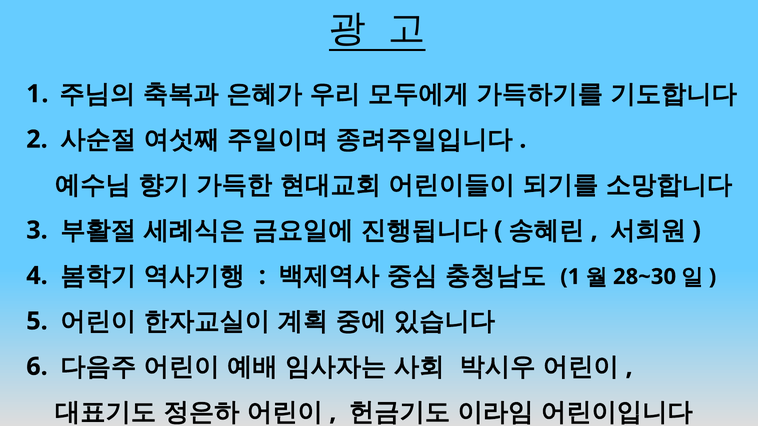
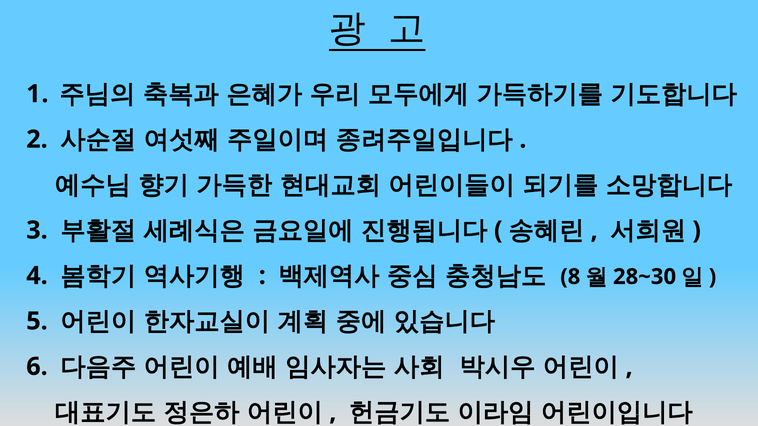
1: 1 -> 8 (570, 277)
